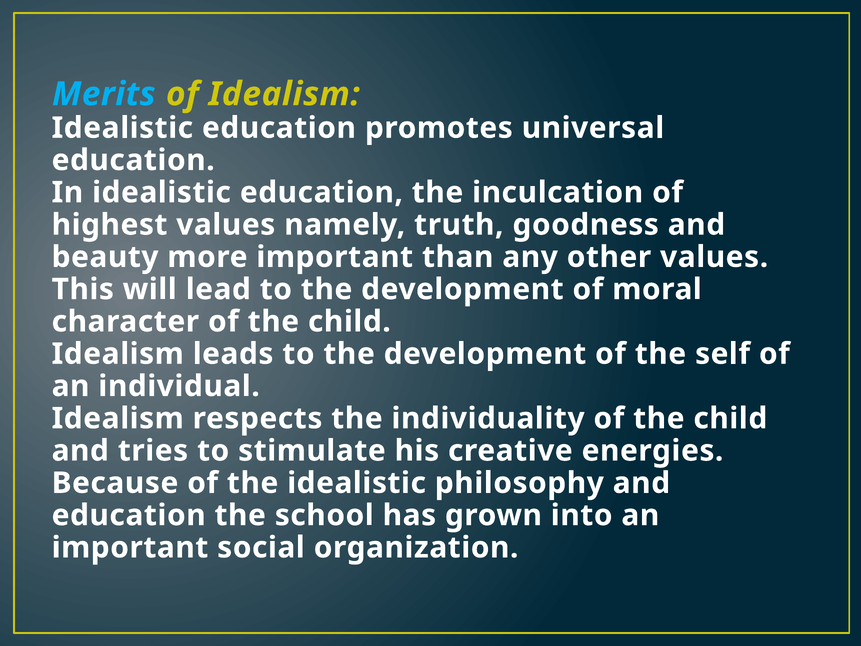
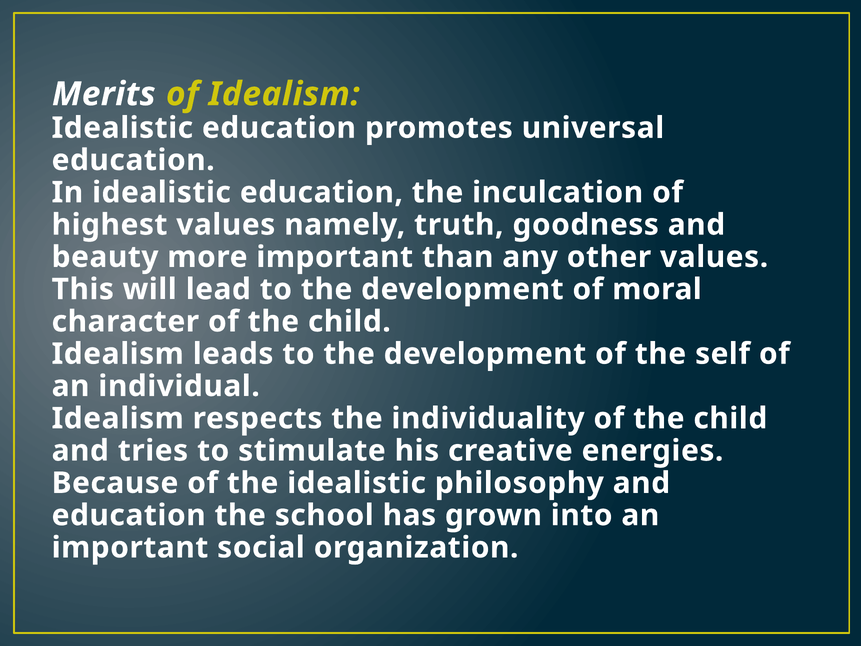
Merits colour: light blue -> white (104, 94)
